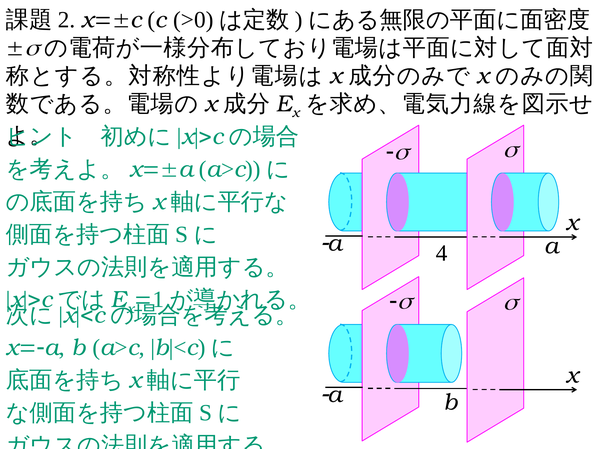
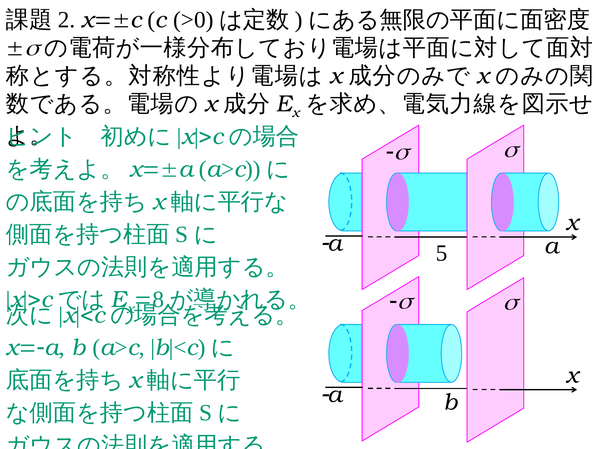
4: 4 -> 5 (442, 253)
1: 1 -> 8 (158, 300)
